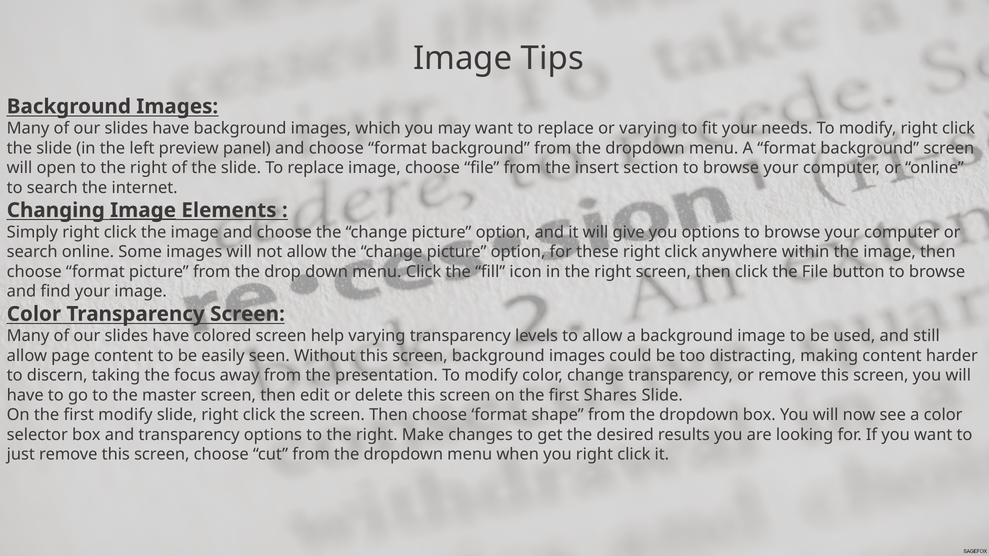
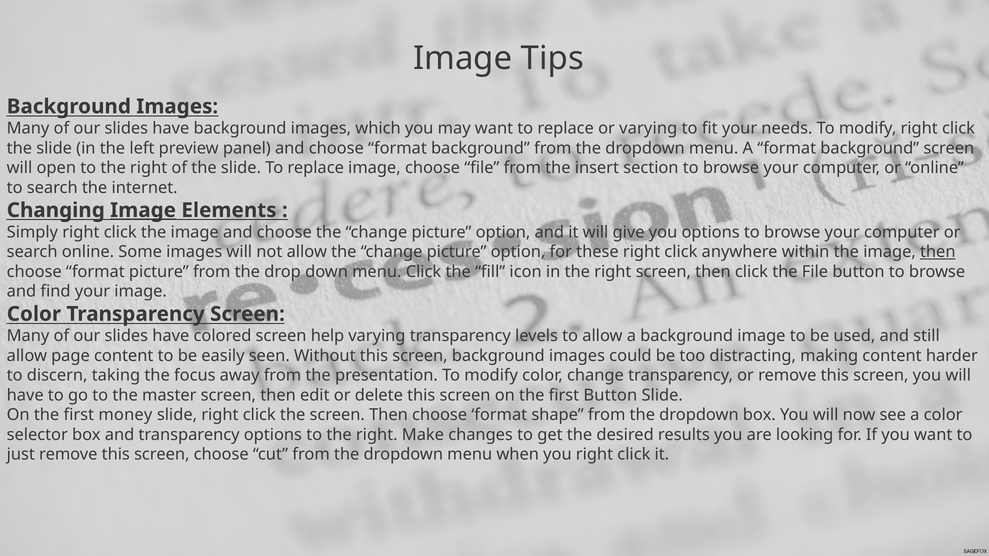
then underline: none -> present (938, 252)
first Shares: Shares -> Button (610, 395)
first modify: modify -> money (125, 415)
